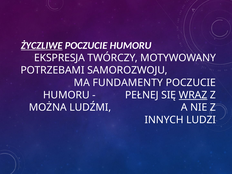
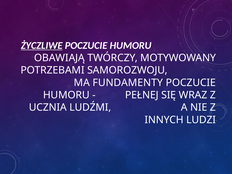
EKSPRESJA: EKSPRESJA -> OBAWIAJĄ (59, 58)
WRAZ underline: present -> none (193, 95)
MOŻNA: MOŻNA -> UCZNIA (48, 107)
